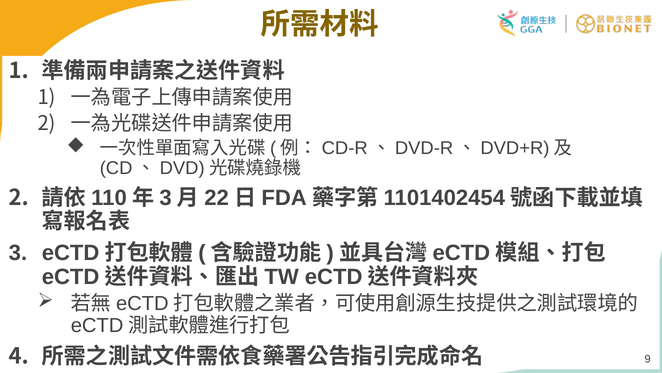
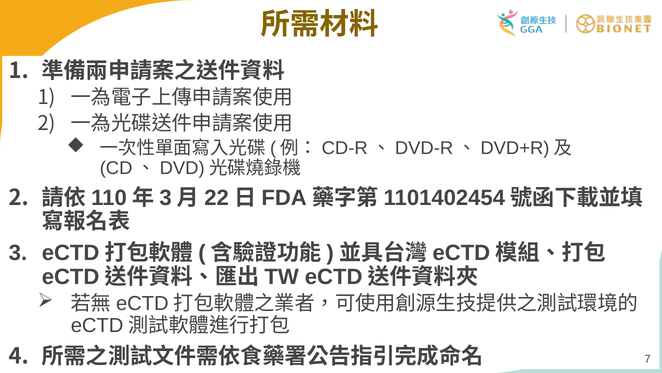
9: 9 -> 7 (648, 358)
